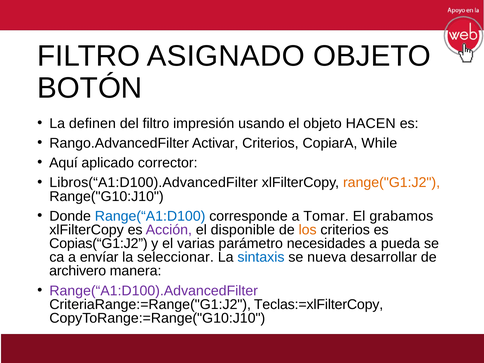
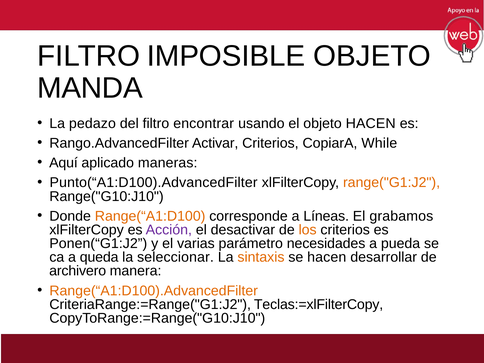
ASIGNADO: ASIGNADO -> IMPOSIBLE (226, 56)
BOTÓN: BOTÓN -> MANDA (90, 88)
definen: definen -> pedazo (92, 123)
impresión: impresión -> encontrar (204, 123)
corrector: corrector -> maneras (168, 163)
Libros(“A1:D100).AdvancedFilter: Libros(“A1:D100).AdvancedFilter -> Punto(“A1:D100).AdvancedFilter (154, 183)
Range(“A1:D100 colour: blue -> orange (150, 216)
Tomar: Tomar -> Líneas (326, 216)
disponible: disponible -> desactivar (243, 230)
Copias(“G1:J2: Copias(“G1:J2 -> Ponen(“G1:J2 (98, 244)
envíar: envíar -> queda (99, 257)
sintaxis colour: blue -> orange (261, 257)
se nueva: nueva -> hacen (327, 257)
Range(“A1:D100).AdvancedFilter colour: purple -> orange (154, 291)
